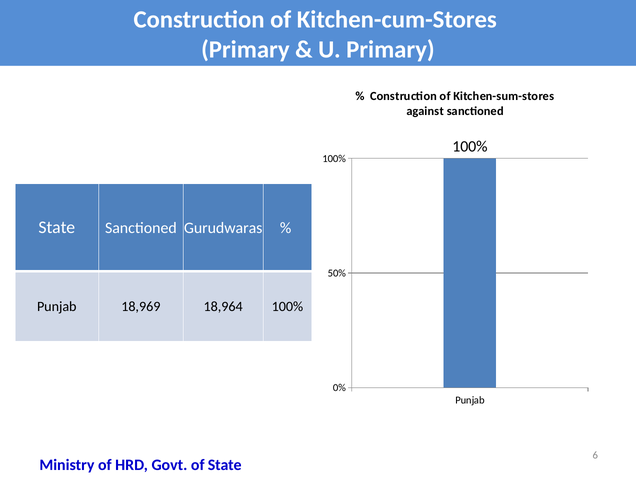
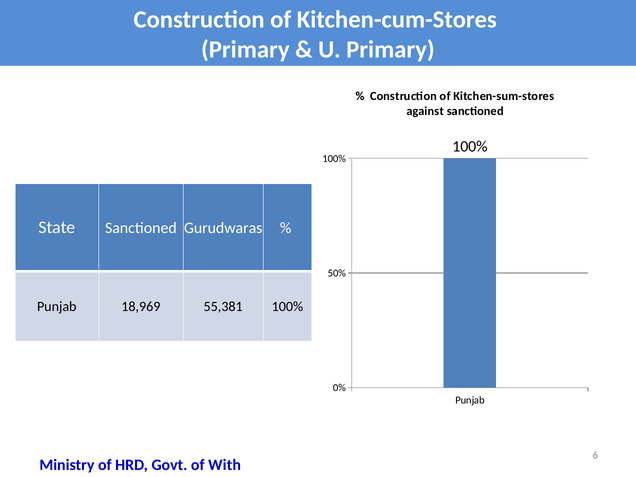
18,964: 18,964 -> 55,381 (223, 306)
of State: State -> With (225, 465)
